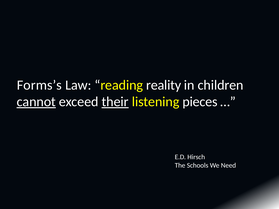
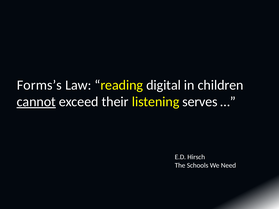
reality: reality -> digital (164, 85)
their underline: present -> none (115, 102)
pieces: pieces -> serves (200, 102)
